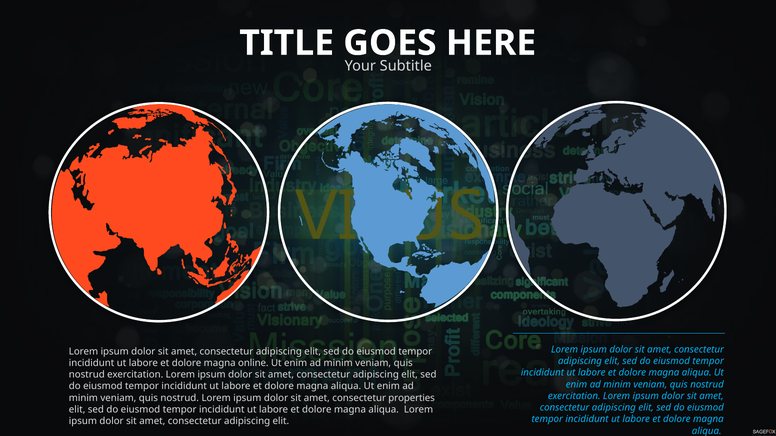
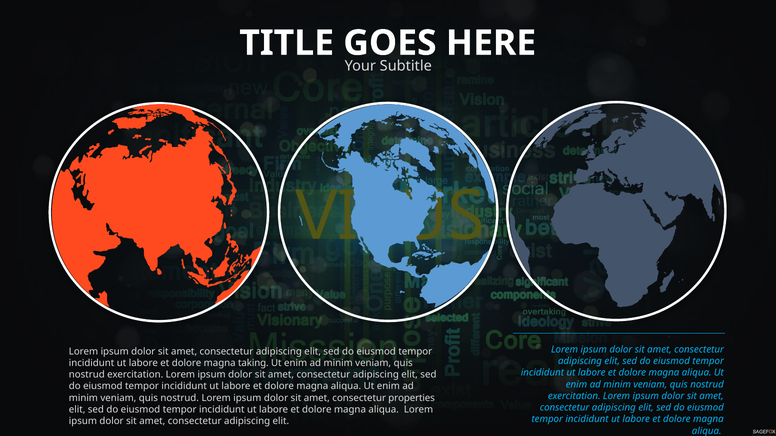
online: online -> taking (253, 363)
